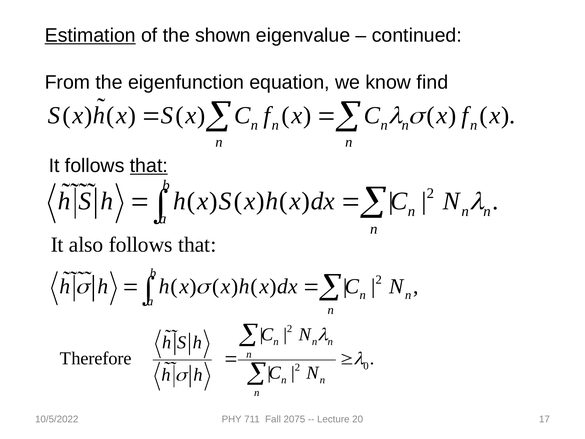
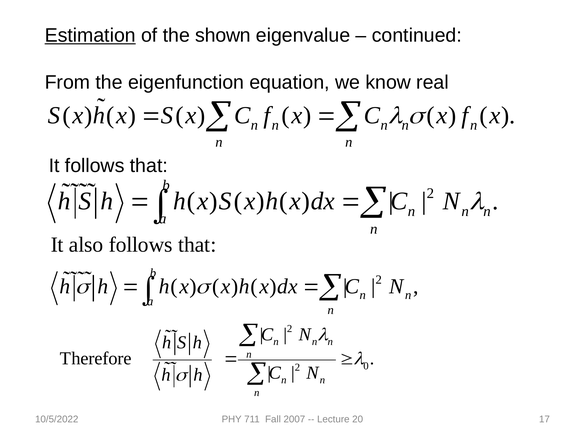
find: find -> real (433, 82)
that underline: present -> none (149, 166)
2075: 2075 -> 2007 (294, 419)
